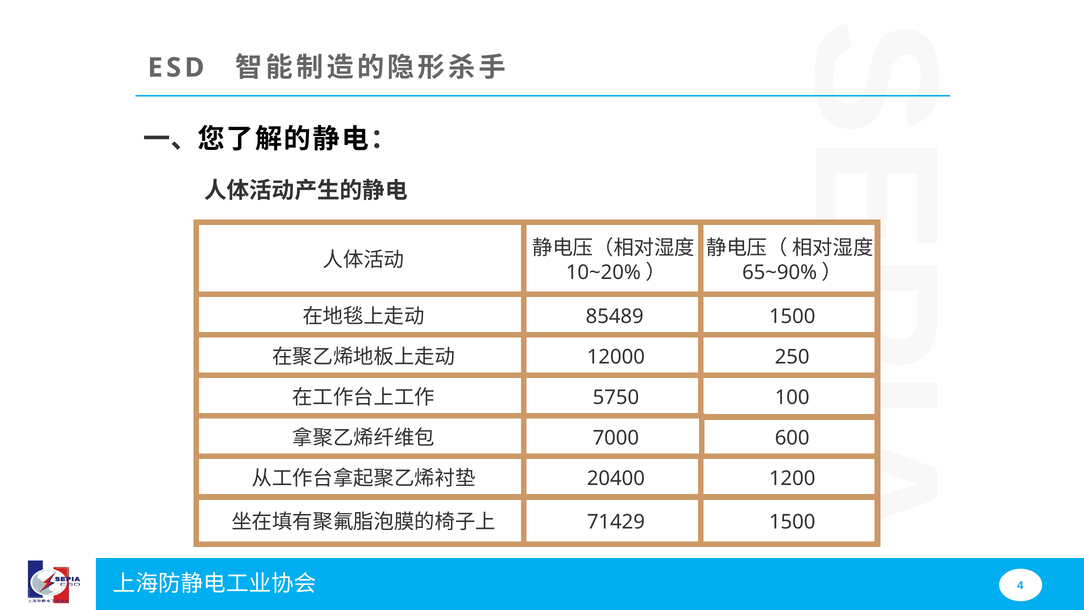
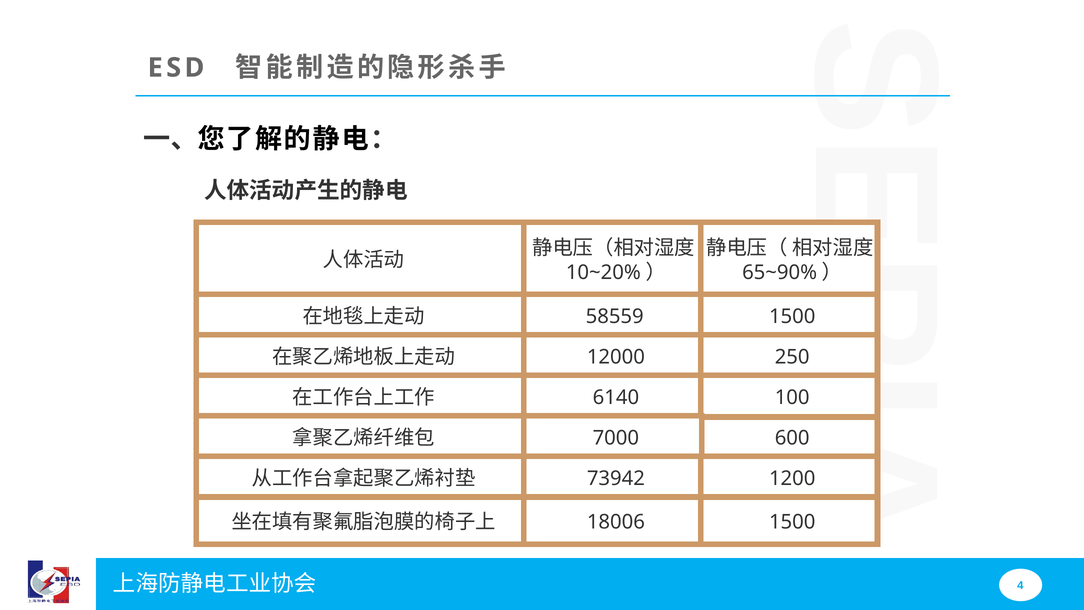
85489: 85489 -> 58559 (615, 316)
5750: 5750 -> 6140 (616, 397)
20400: 20400 -> 73942 (616, 478)
71429: 71429 -> 18006 (616, 522)
